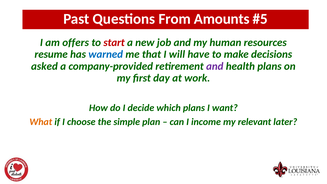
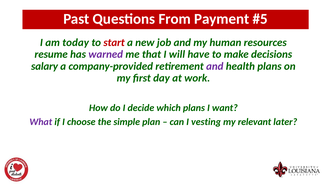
Amounts: Amounts -> Payment (222, 19)
offers: offers -> today (76, 43)
warned colour: blue -> purple (106, 54)
asked: asked -> salary (45, 66)
What colour: orange -> purple (41, 122)
income: income -> vesting (206, 122)
